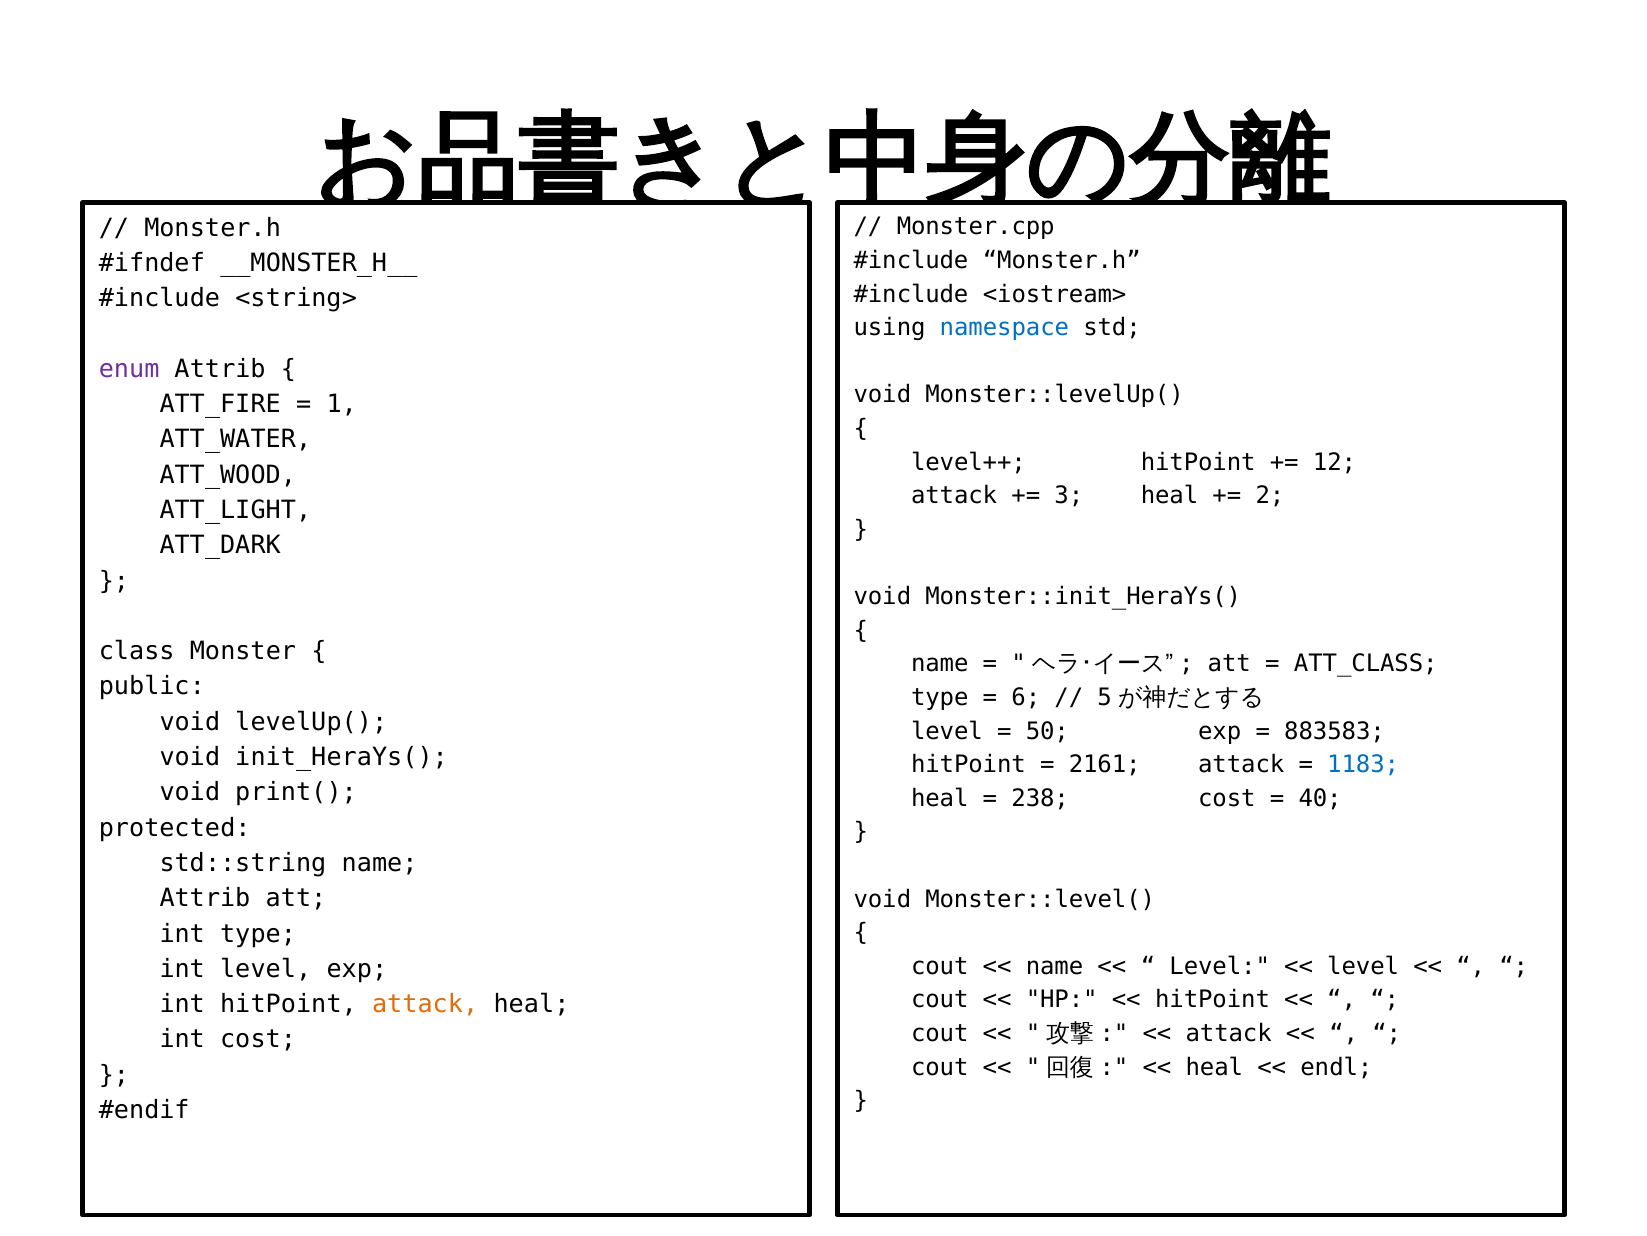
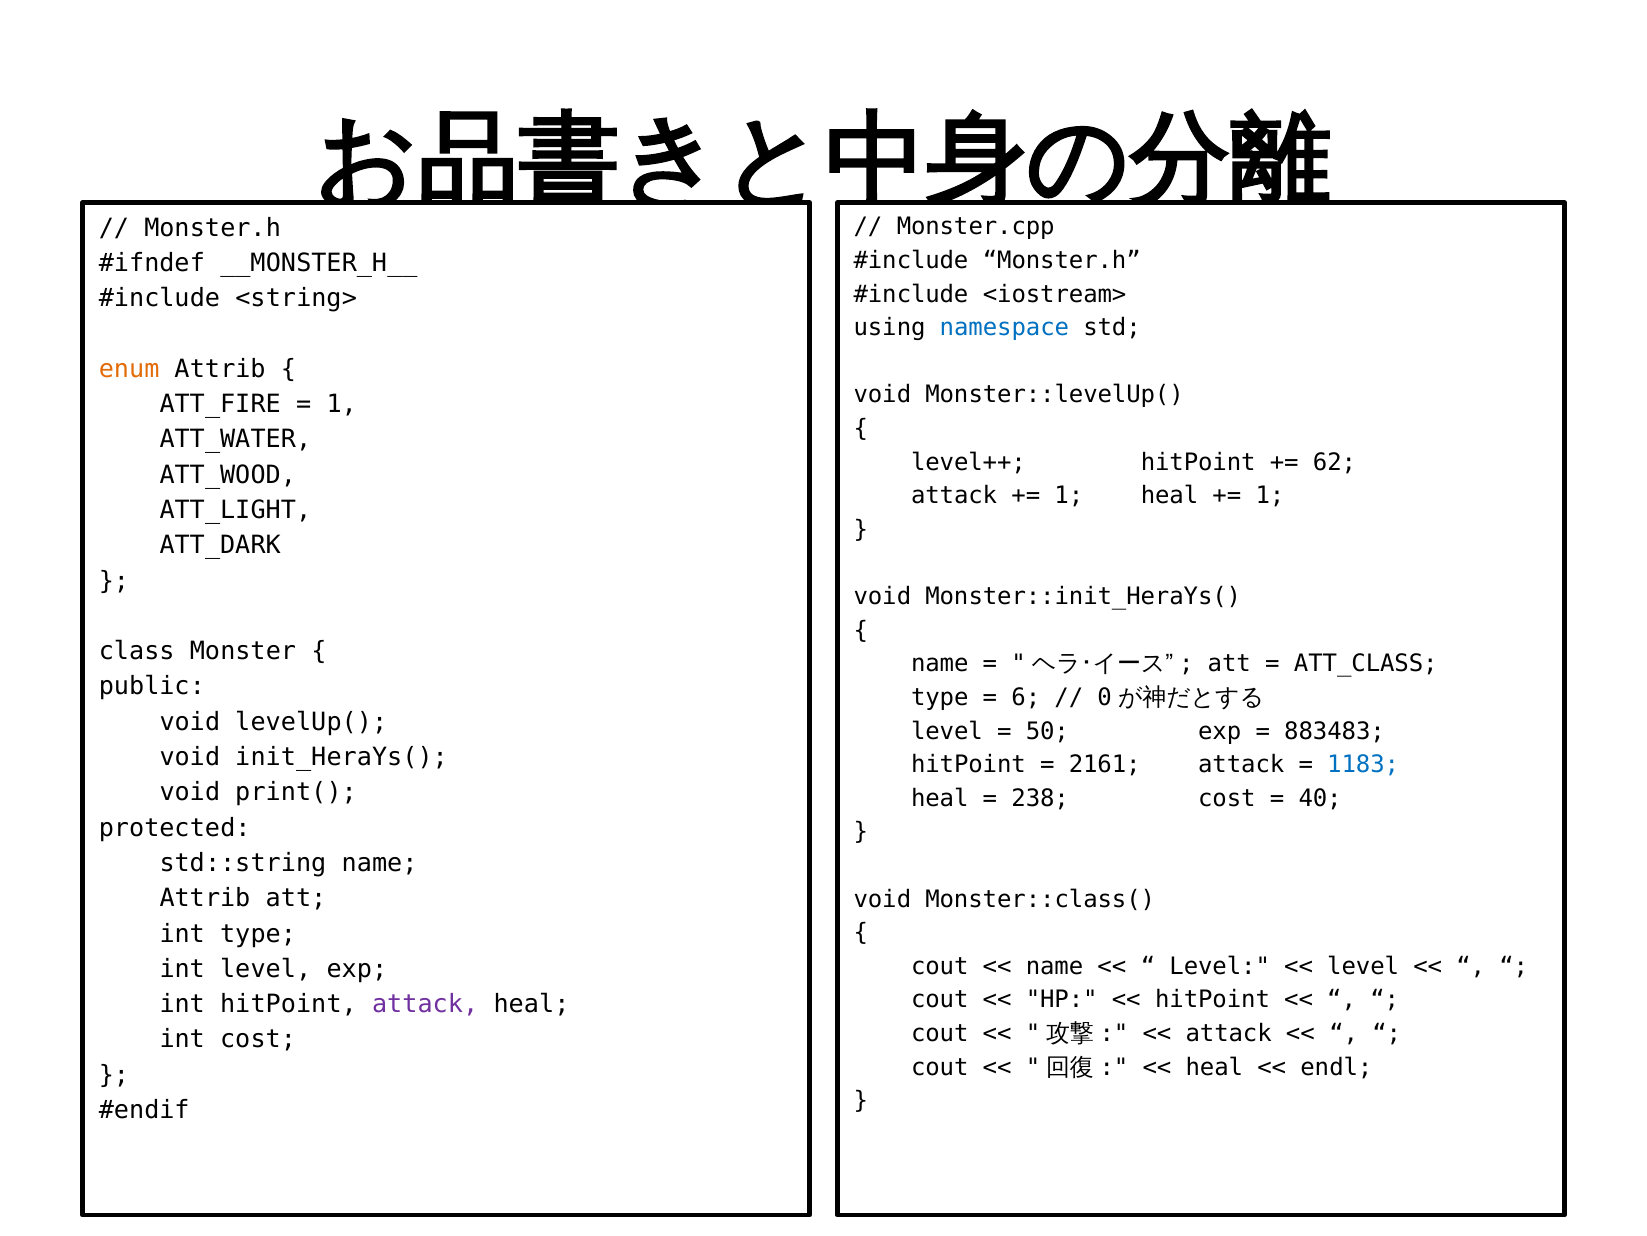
enum colour: purple -> orange (129, 369)
12: 12 -> 62 (1334, 462)
3: 3 -> 1 (1069, 496)
2: 2 -> 1 (1270, 496)
5: 5 -> 0 (1105, 697)
883583: 883583 -> 883483 (1335, 731)
Monster::level(: Monster::level( -> Monster::class( (1040, 899)
attack colour: orange -> purple (425, 1004)
